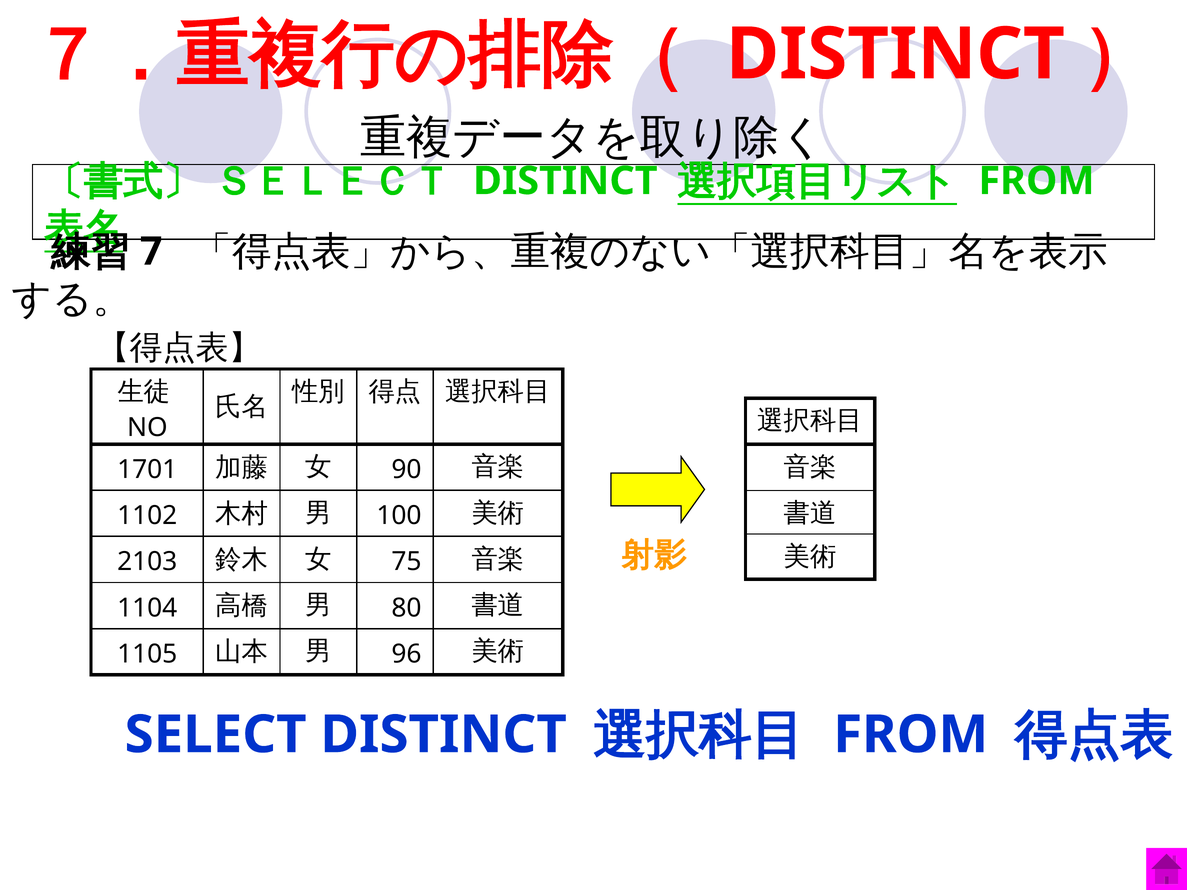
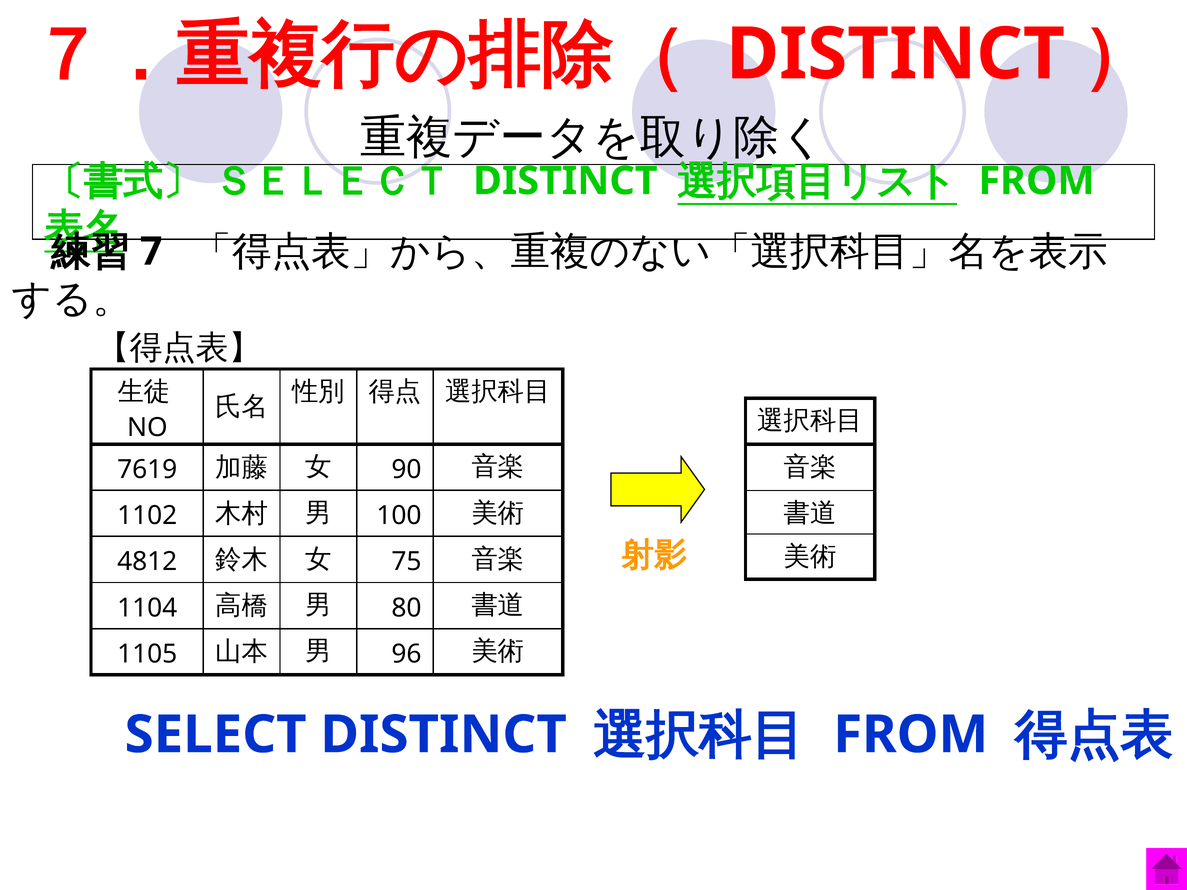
1701: 1701 -> 7619 (147, 470)
2103: 2103 -> 4812 (147, 562)
